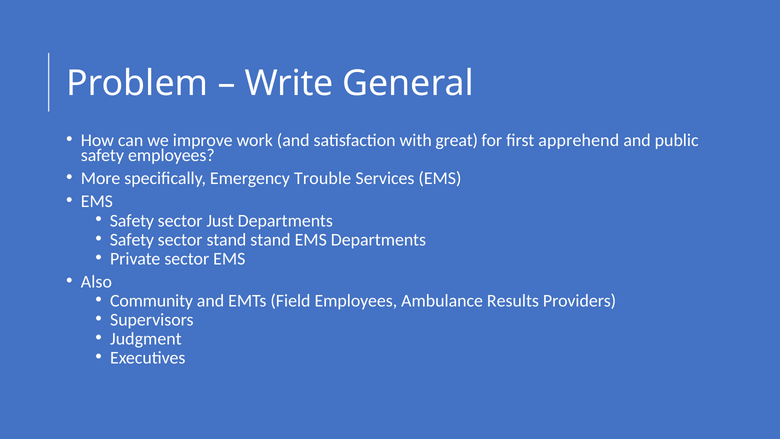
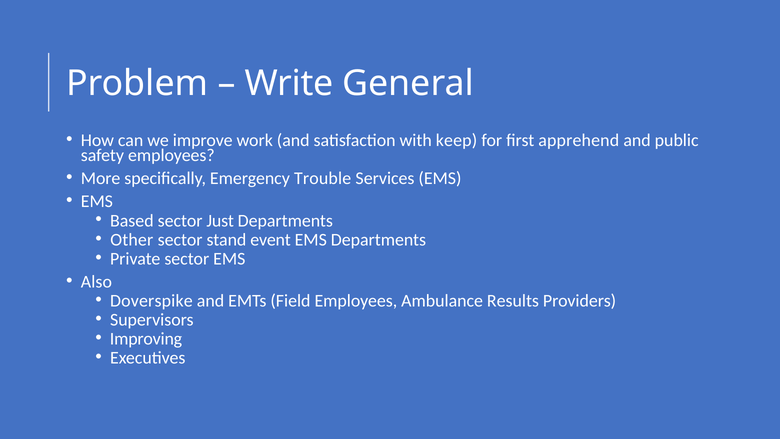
great: great -> keep (457, 140)
Safety: Safety -> Based (132, 220)
Safety: Safety -> Other (132, 240)
stand stand: stand -> event (271, 240)
Community: Community -> Doverspike (151, 301)
Judgment: Judgment -> Improving (146, 339)
